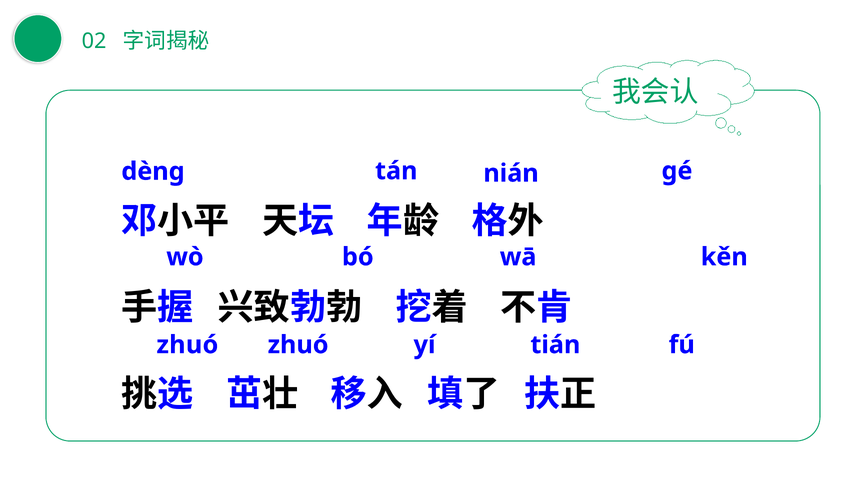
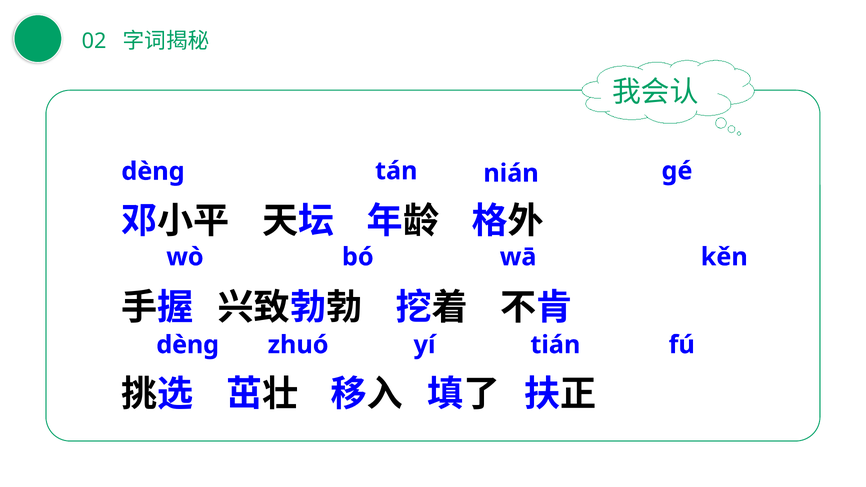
zhuó: zhuó -> dèng (188, 345)
